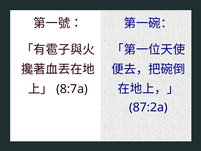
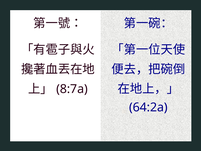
87:2a: 87:2a -> 64:2a (148, 107)
